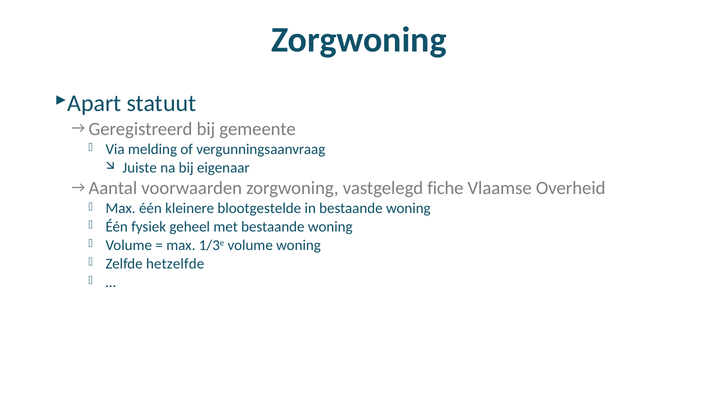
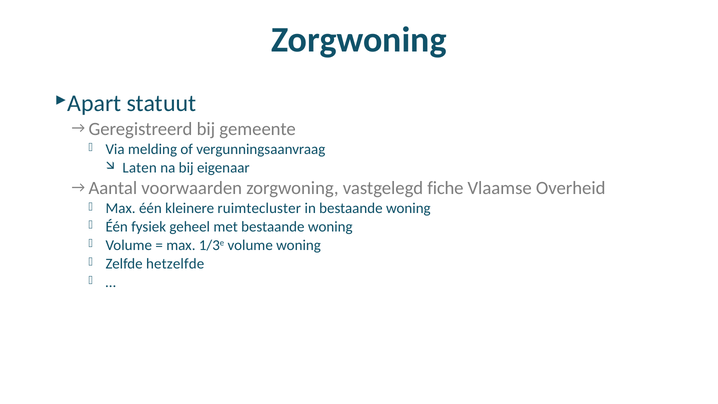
Juiste: Juiste -> Laten (140, 168)
blootgestelde: blootgestelde -> ruimtecluster (259, 208)
